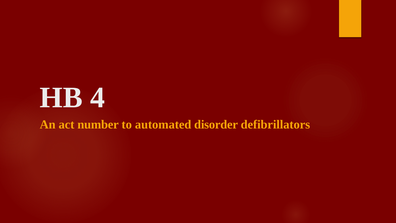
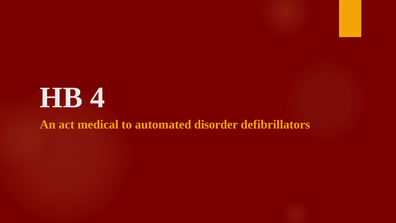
number: number -> medical (98, 124)
